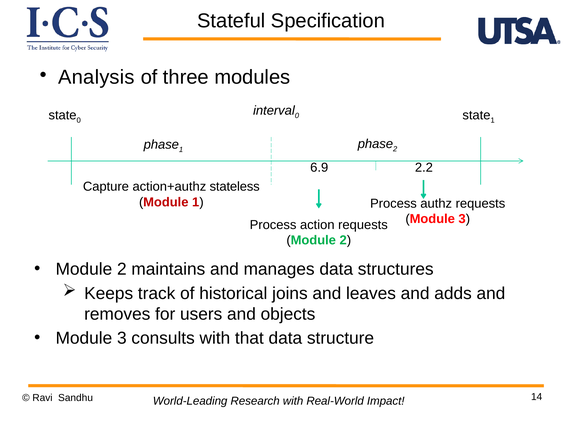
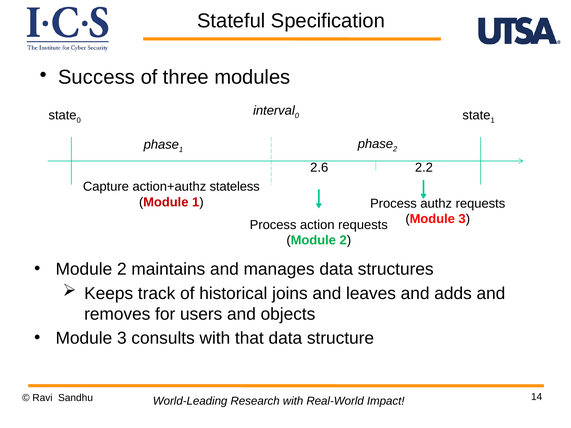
Analysis: Analysis -> Success (97, 77)
6.9: 6.9 -> 2.6 (319, 168)
